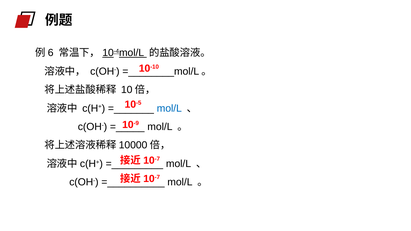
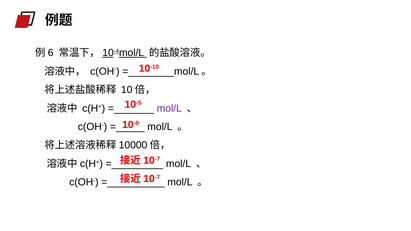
mol/L colour: blue -> purple (169, 108)
